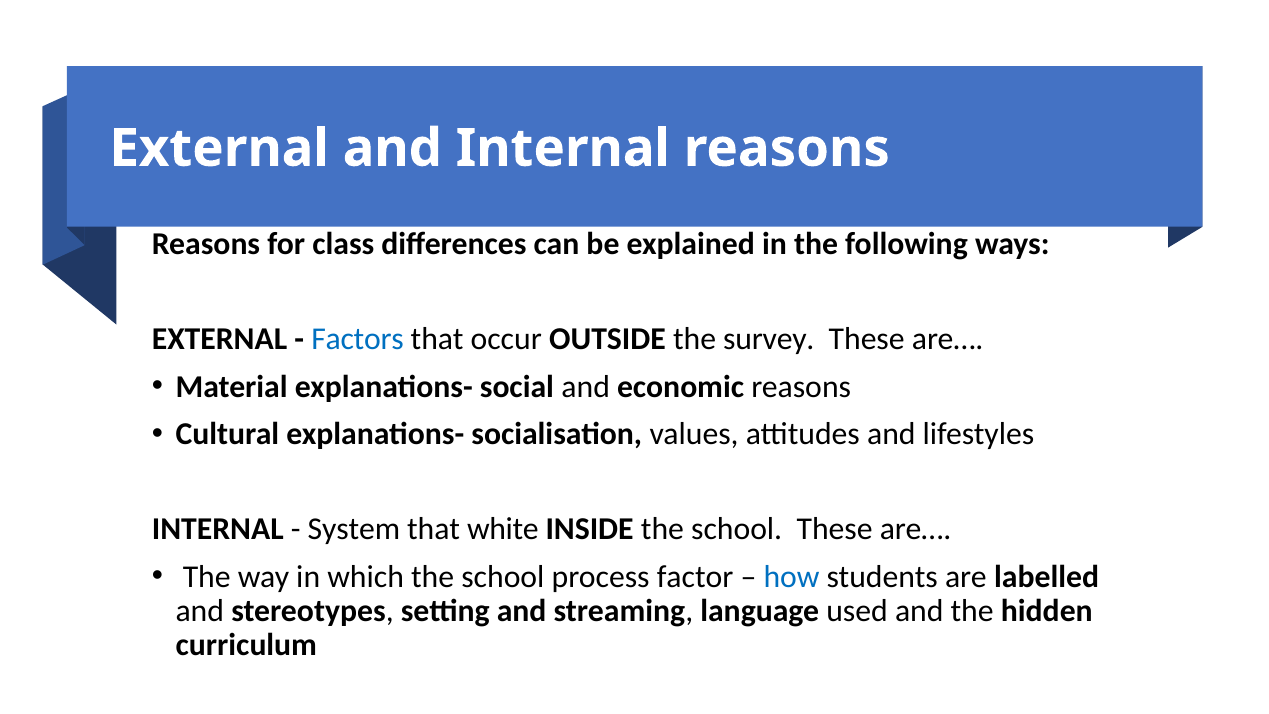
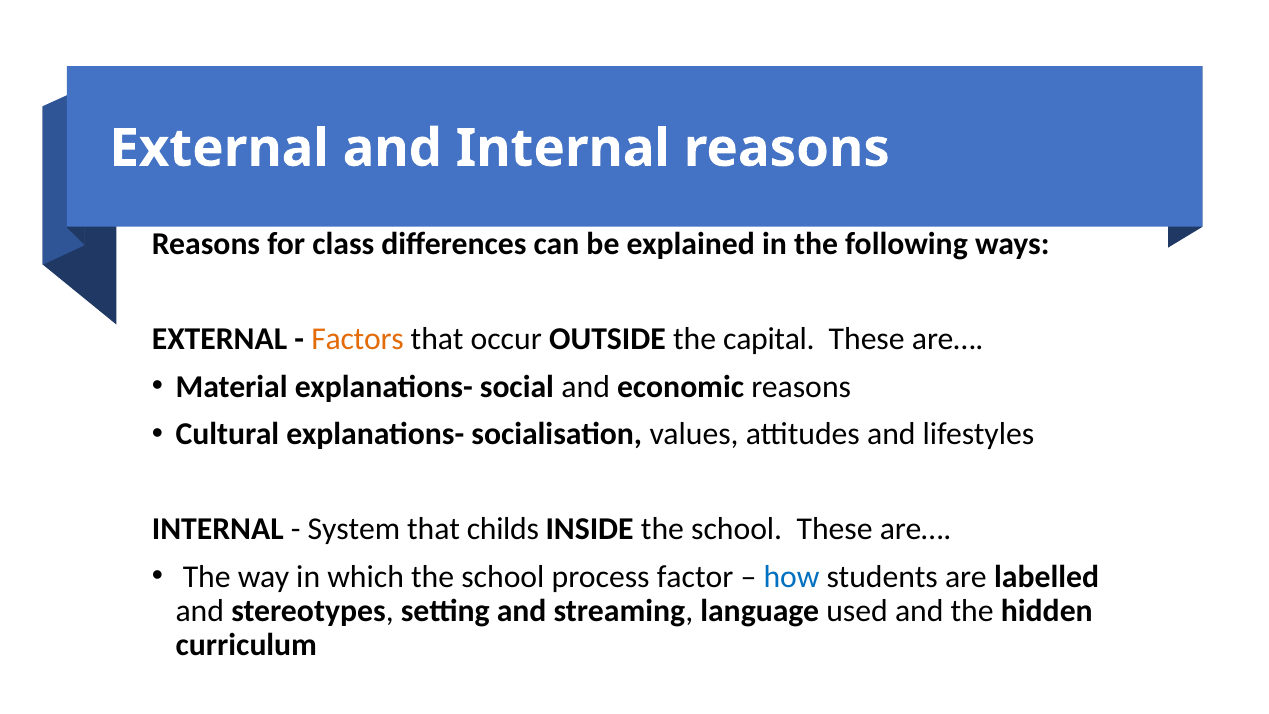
Factors colour: blue -> orange (358, 339)
survey: survey -> capital (769, 339)
white: white -> childs (503, 529)
